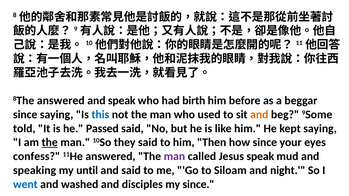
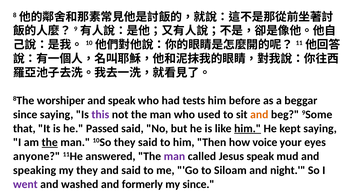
8The answered: answered -> worshiper (61, 101)
birth: birth -> tests (194, 101)
this colour: blue -> purple (100, 115)
told: told -> that (24, 129)
him underline: none -> present (248, 129)
how since: since -> voice (265, 143)
confess: confess -> anyone (37, 157)
my until: until -> they (87, 171)
went colour: blue -> purple (25, 184)
disciples: disciples -> formerly (142, 184)
